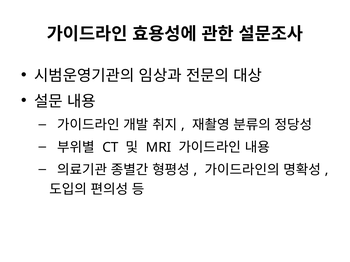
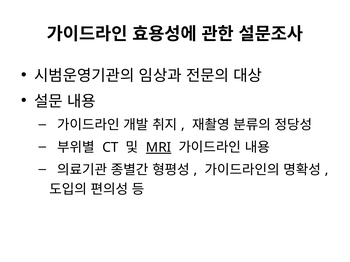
MRI underline: none -> present (159, 148)
